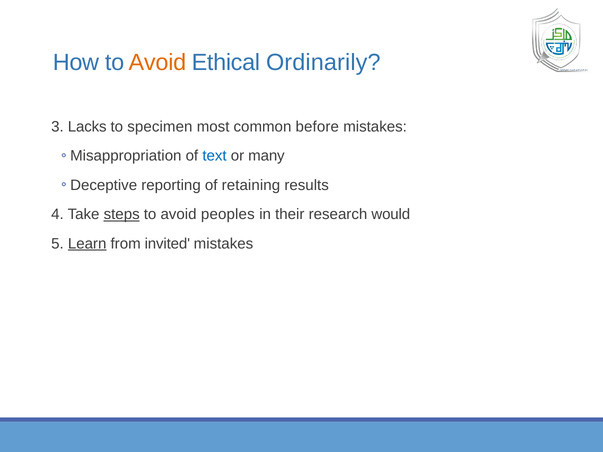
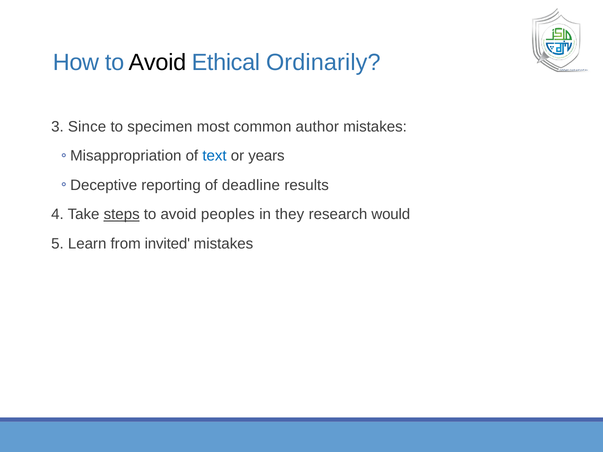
Avoid colour: orange -> black (157, 63)
Lacks: Lacks -> Since (87, 127)
before: before -> author (317, 127)
many: many -> years (266, 156)
retaining: retaining -> deadline (251, 185)
their: their -> they (290, 215)
Learn underline: present -> none (87, 244)
